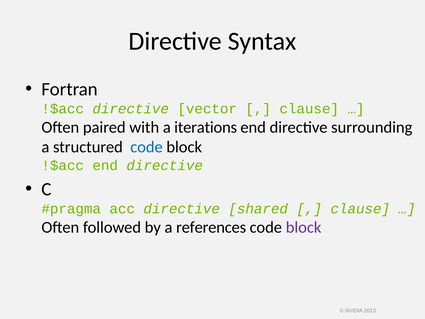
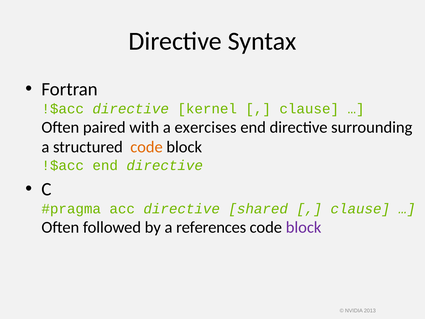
vector: vector -> kernel (207, 109)
iterations: iterations -> exercises (206, 127)
code colour: blue -> orange (146, 147)
